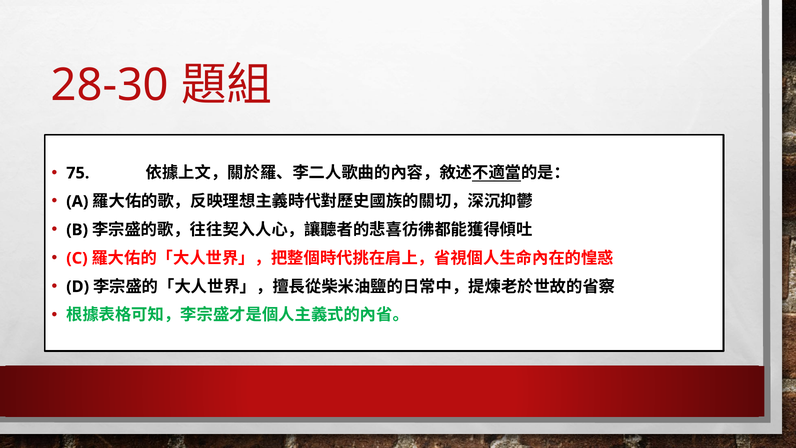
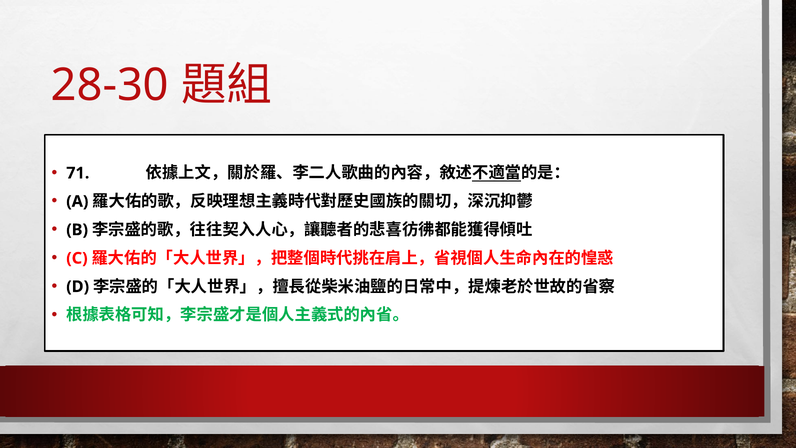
75: 75 -> 71 (78, 173)
